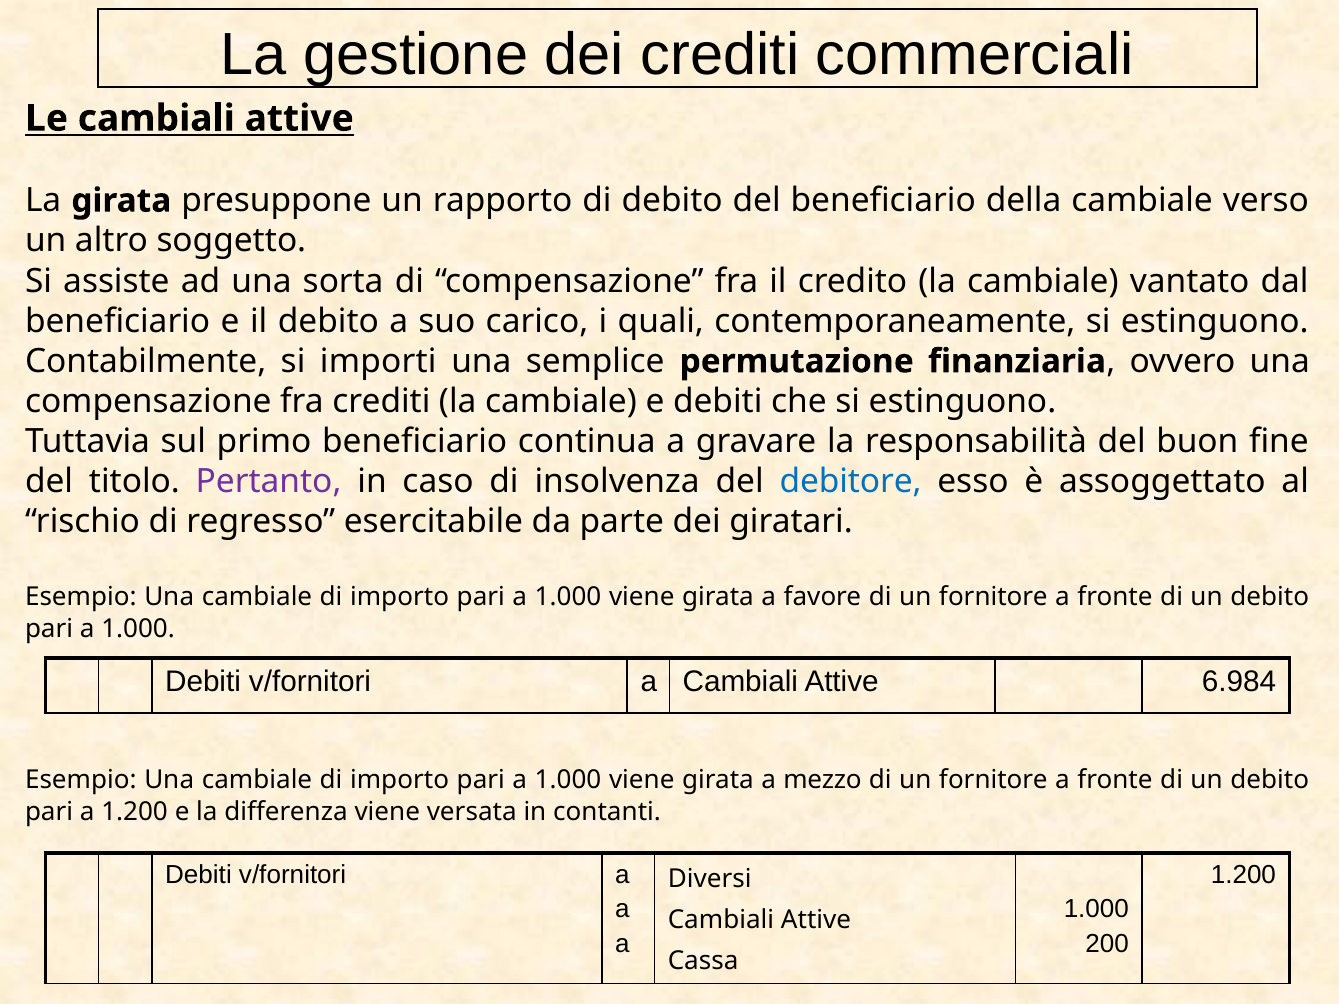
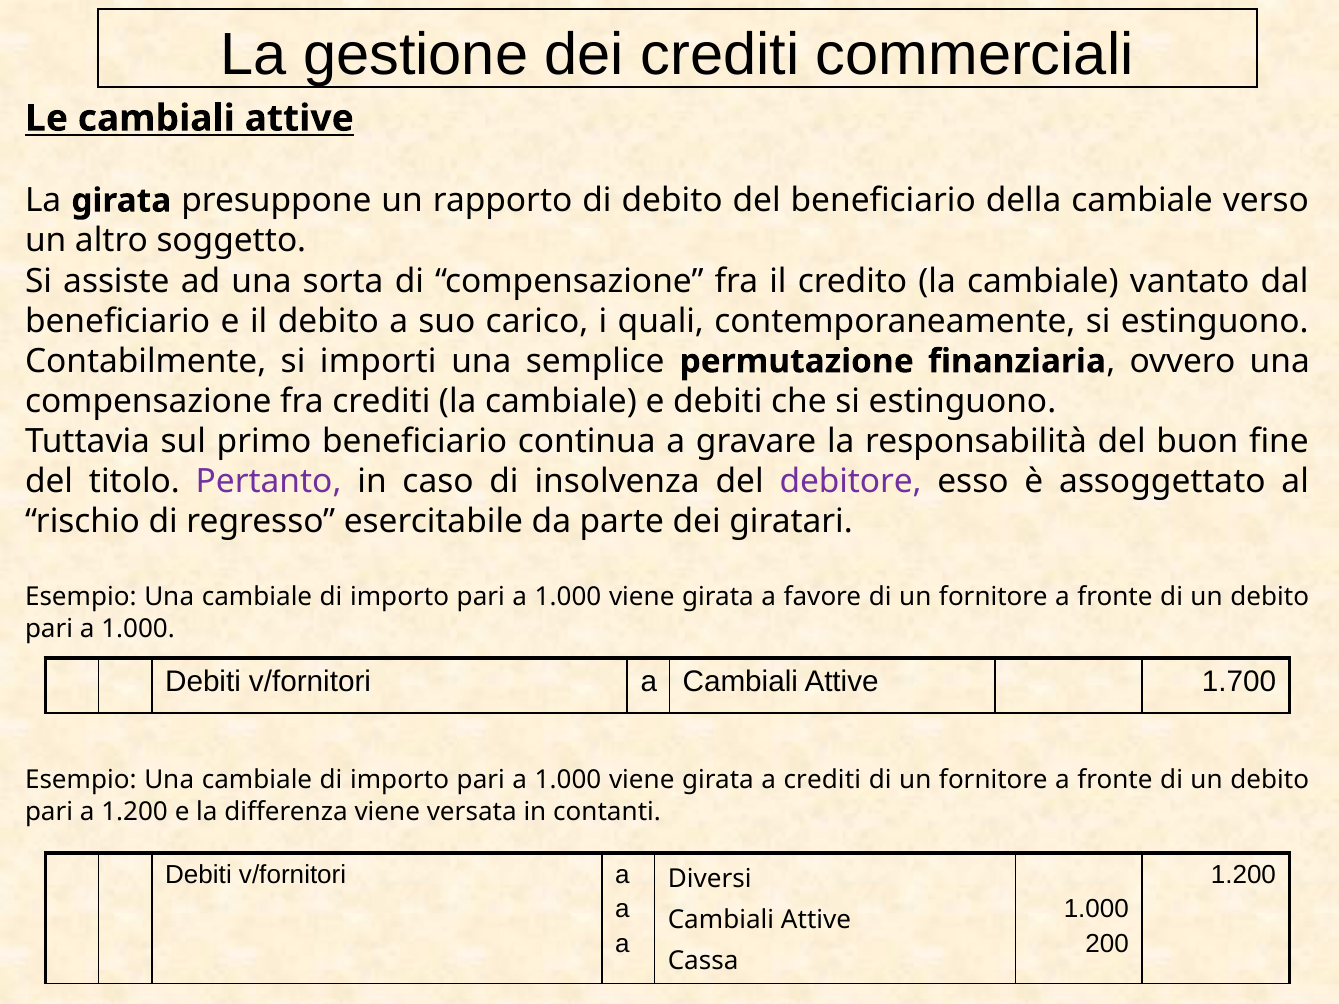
debitore colour: blue -> purple (851, 482)
6.984: 6.984 -> 1.700 (1239, 682)
a mezzo: mezzo -> crediti (822, 780)
